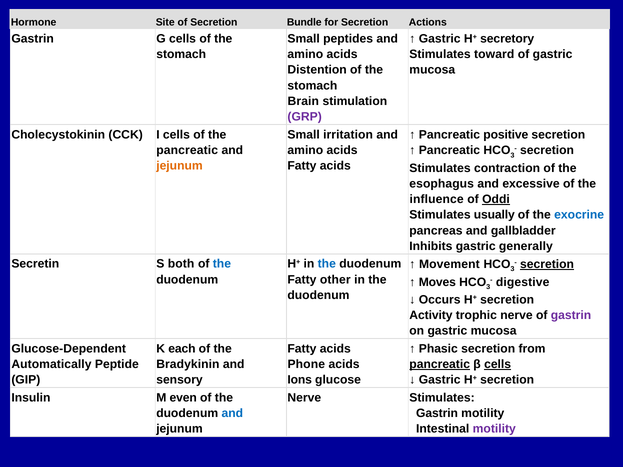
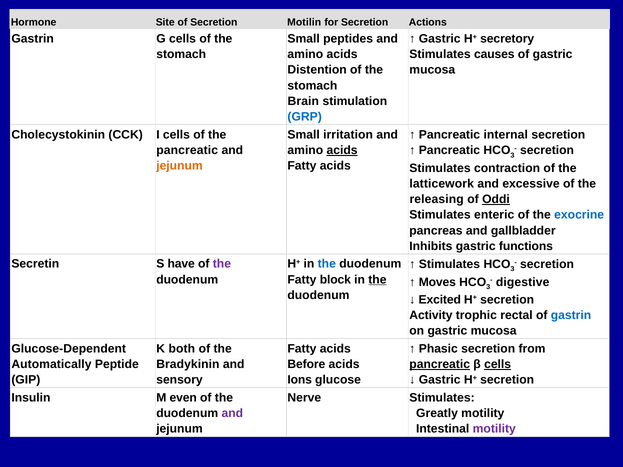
Bundle: Bundle -> Motilin (304, 22)
toward: toward -> causes (494, 54)
GRP colour: purple -> blue (305, 117)
positive: positive -> internal (506, 135)
acids underline: none -> present (342, 150)
esophagus: esophagus -> latticework (442, 184)
influence: influence -> releasing (437, 199)
usually: usually -> enteric (494, 215)
generally: generally -> functions (526, 246)
both: both -> have (181, 264)
the colour: blue -> purple (222, 264)
Movement: Movement -> Stimulates (449, 264)
secretion underline: present -> none (547, 264)
other: other -> block (335, 280)
the underline: none -> present (377, 280)
Occurs: Occurs -> Excited (440, 300)
trophic nerve: nerve -> rectal (516, 315)
gastrin colour: purple -> blue (571, 315)
each: each -> both (182, 349)
Phone: Phone -> Before (306, 364)
and colour: blue -> purple (232, 413)
Gastrin: Gastrin -> Greatly (437, 413)
